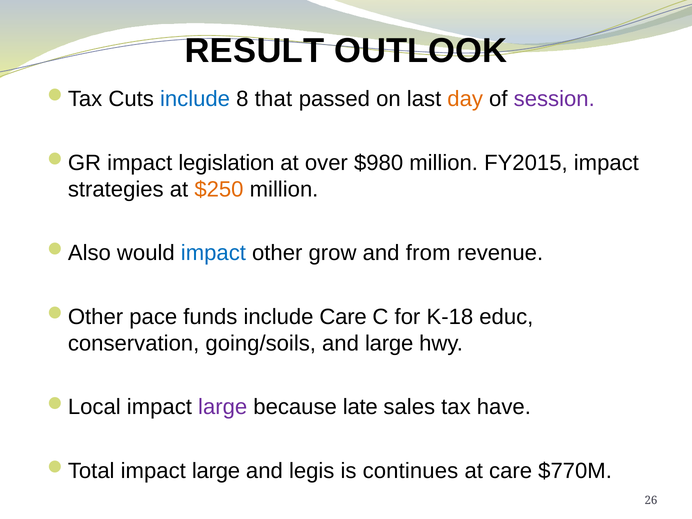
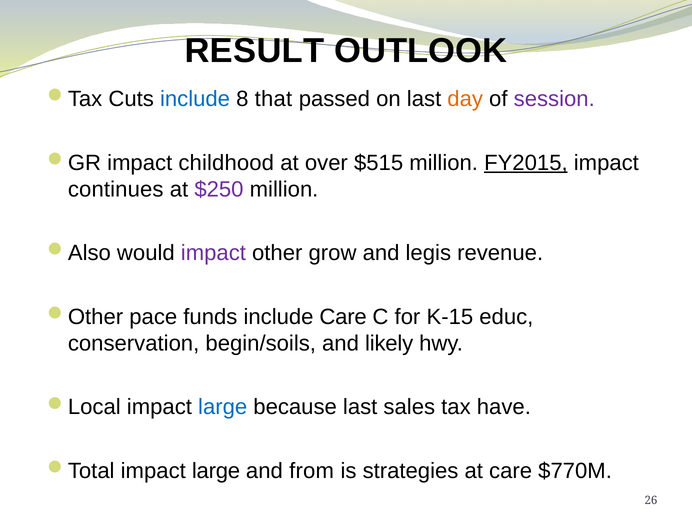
legislation: legislation -> childhood (226, 163)
$980: $980 -> $515 (379, 163)
FY2015 underline: none -> present (526, 163)
strategies: strategies -> continues (116, 189)
$250 colour: orange -> purple (219, 189)
impact colour: blue -> purple (213, 253)
from: from -> legis (428, 253)
K-18: K-18 -> K-15 (450, 317)
going/soils: going/soils -> begin/soils (261, 343)
and large: large -> likely (389, 343)
large colour: purple -> blue (223, 407)
because late: late -> last (360, 407)
legis: legis -> from (312, 471)
continues: continues -> strategies (411, 471)
